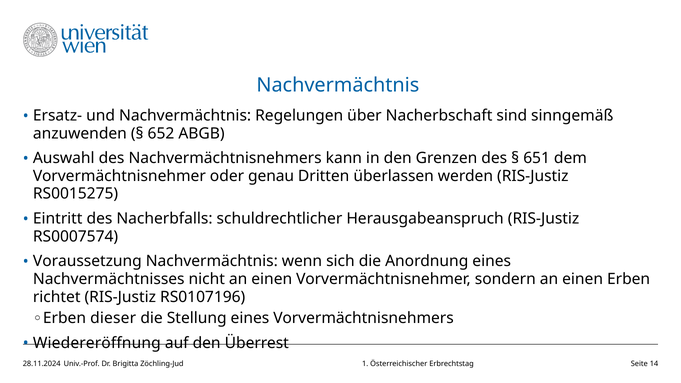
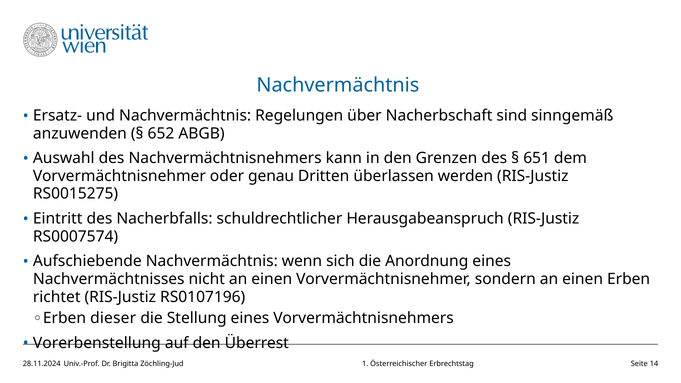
Voraussetzung: Voraussetzung -> Aufschiebende (87, 261)
Wiedereröffnung: Wiedereröffnung -> Vorerbenstellung (97, 343)
